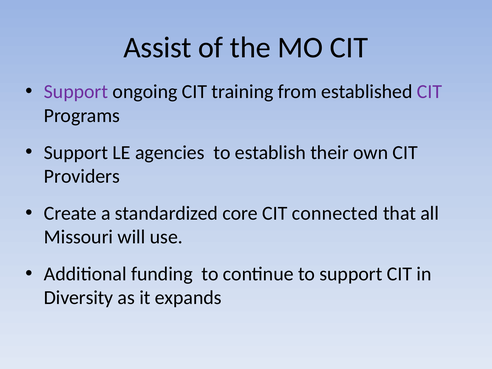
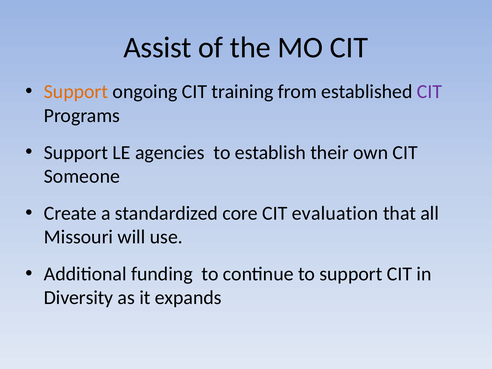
Support colour: purple -> orange (76, 92)
Providers: Providers -> Someone (82, 176)
connected: connected -> evaluation (335, 213)
